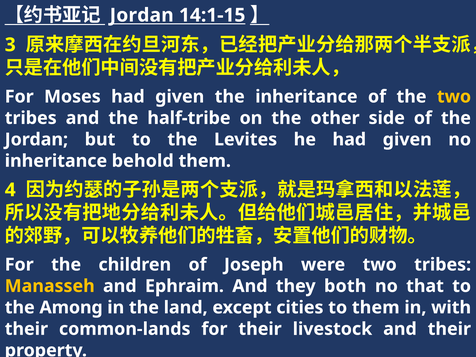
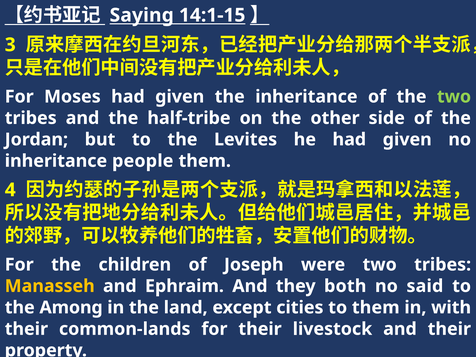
Jordan: Jordan -> Saying (142, 15)
two colour: yellow -> light green (454, 97)
behold: behold -> people (143, 161)
that: that -> said (425, 286)
